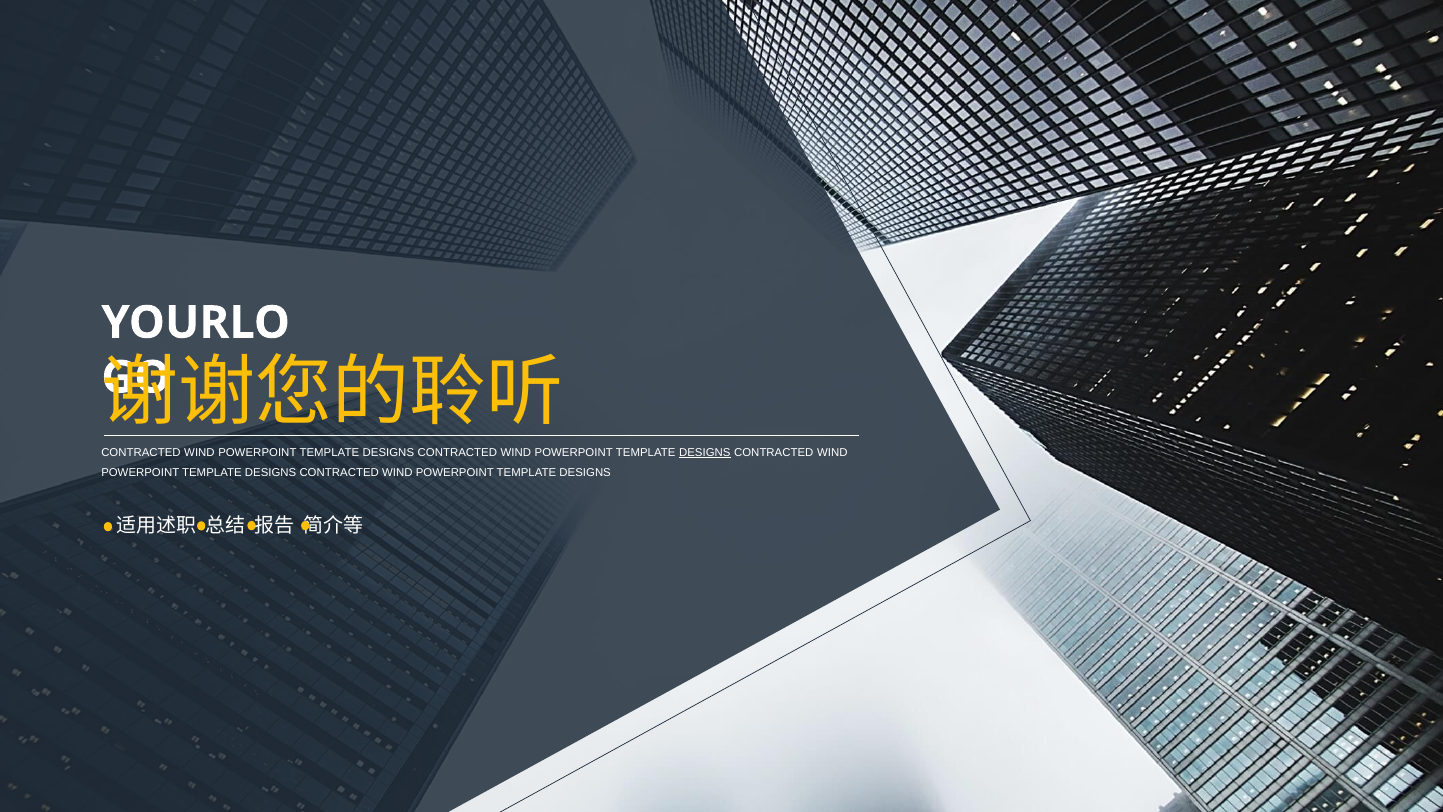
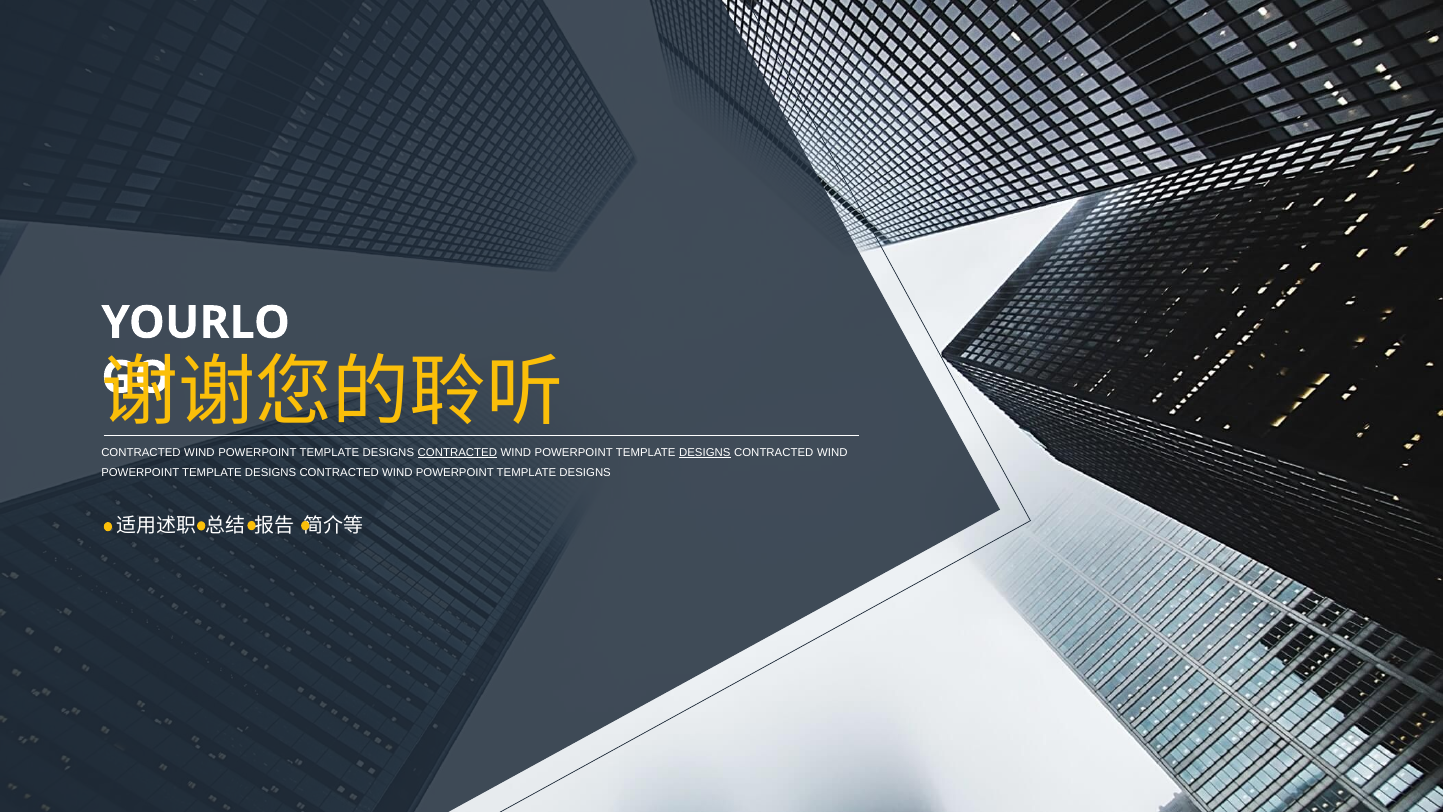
CONTRACTED underline: none -> present (457, 452)
